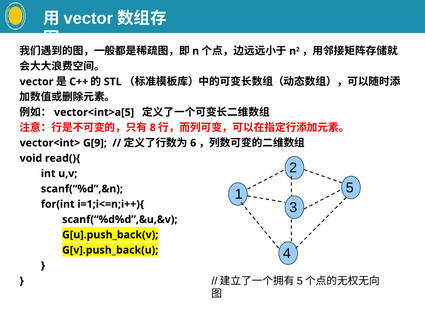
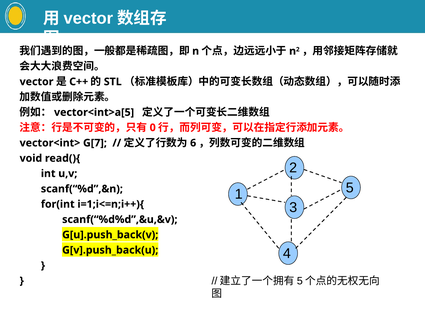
8: 8 -> 0 (153, 128)
G[9: G[9 -> G[7 (95, 143)
